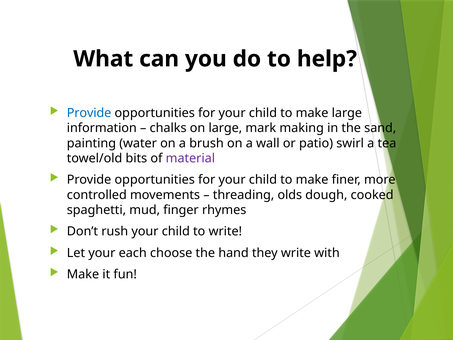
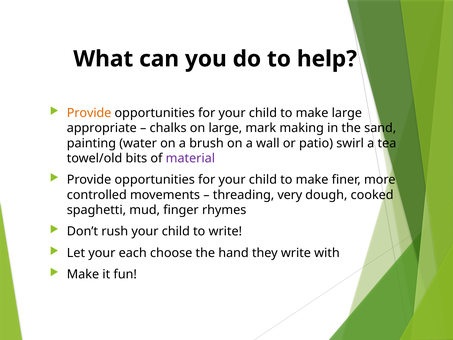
Provide colour: blue -> orange (89, 113)
information: information -> appropriate (102, 128)
olds: olds -> very (290, 195)
